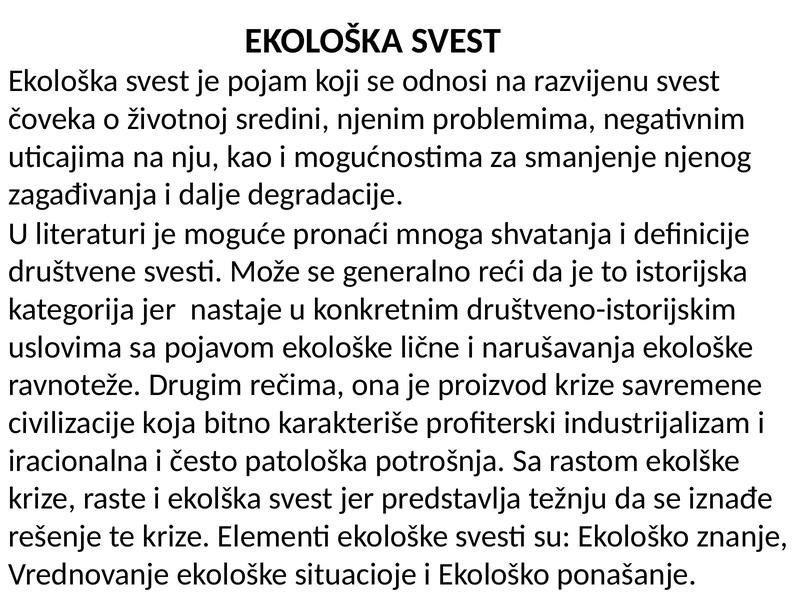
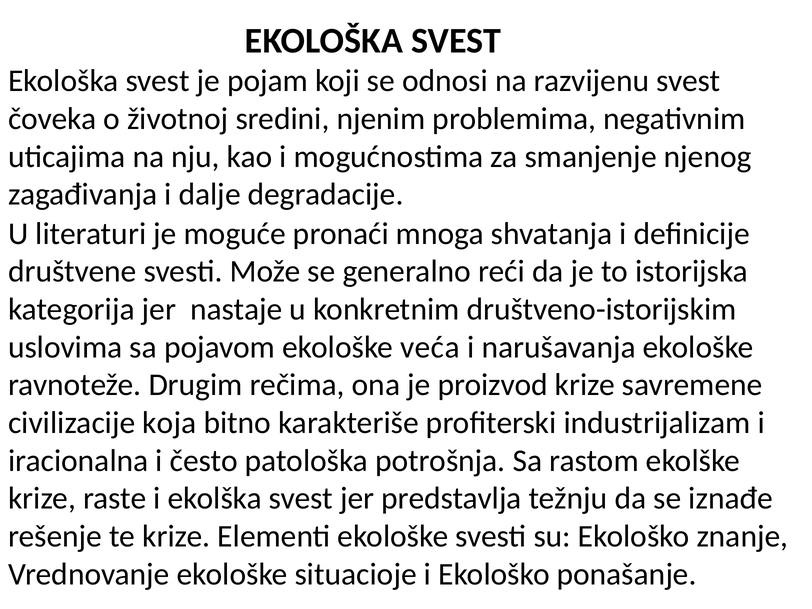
lične: lične -> veća (430, 347)
